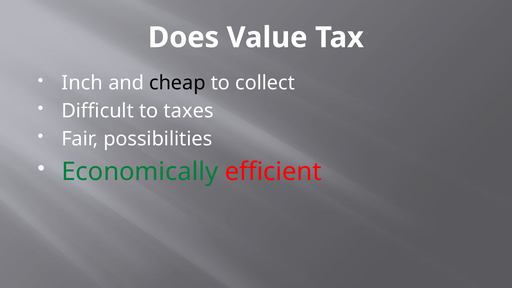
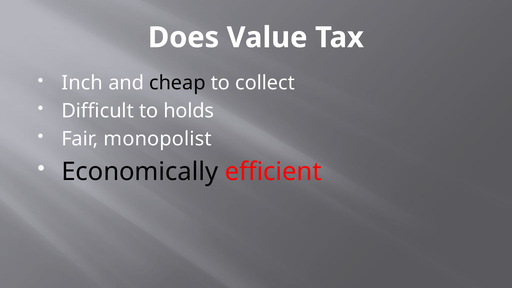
taxes: taxes -> holds (189, 111)
possibilities: possibilities -> monopolist (158, 139)
Economically colour: green -> black (140, 172)
